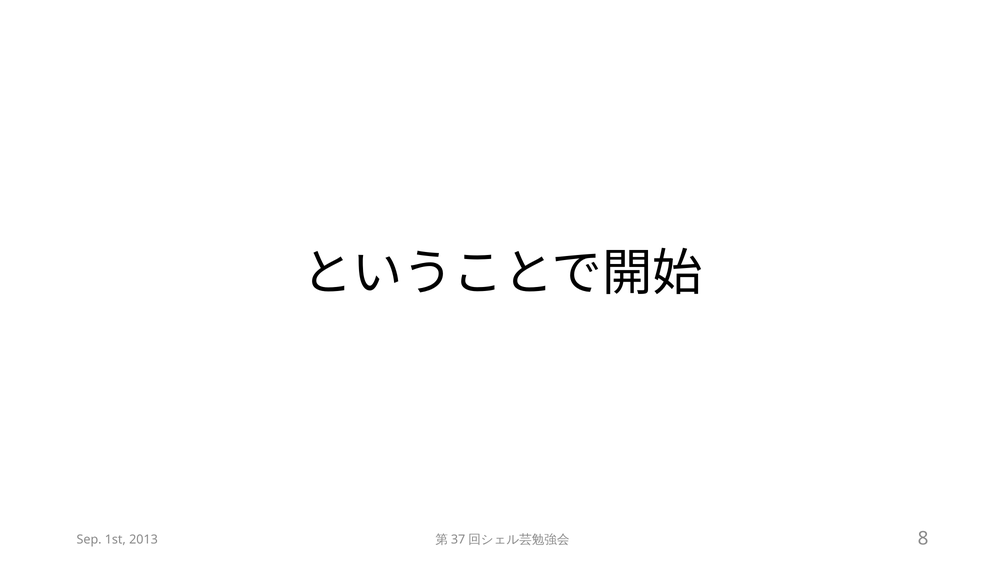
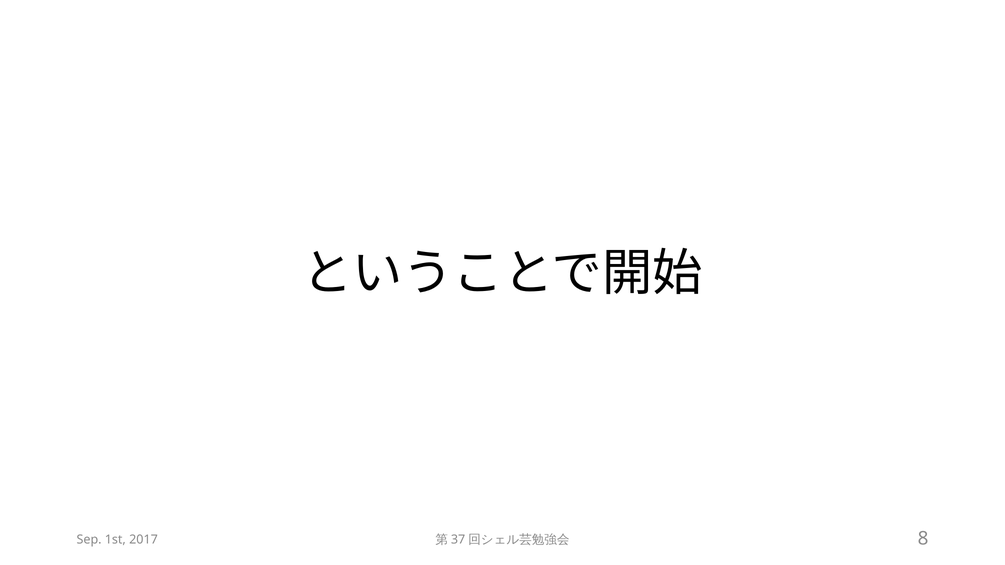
2013: 2013 -> 2017 (144, 540)
